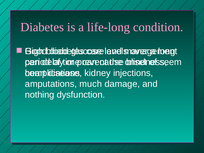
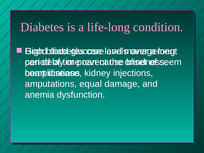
much: much -> equal (91, 84)
nothing: nothing -> anemia (40, 95)
